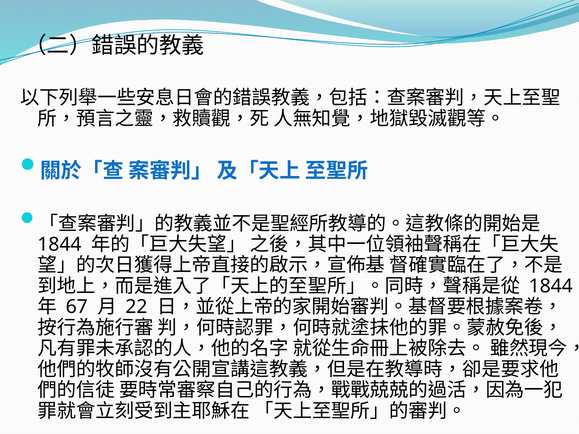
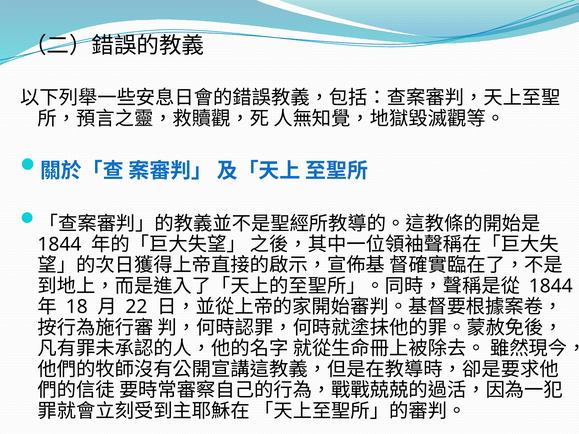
67: 67 -> 18 (77, 307)
